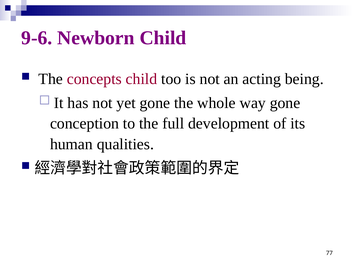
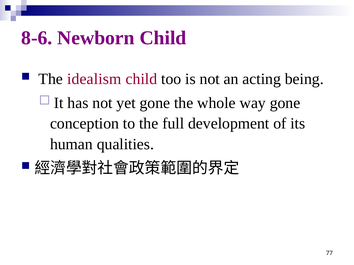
9-6: 9-6 -> 8-6 (37, 38)
concepts: concepts -> idealism (94, 79)
